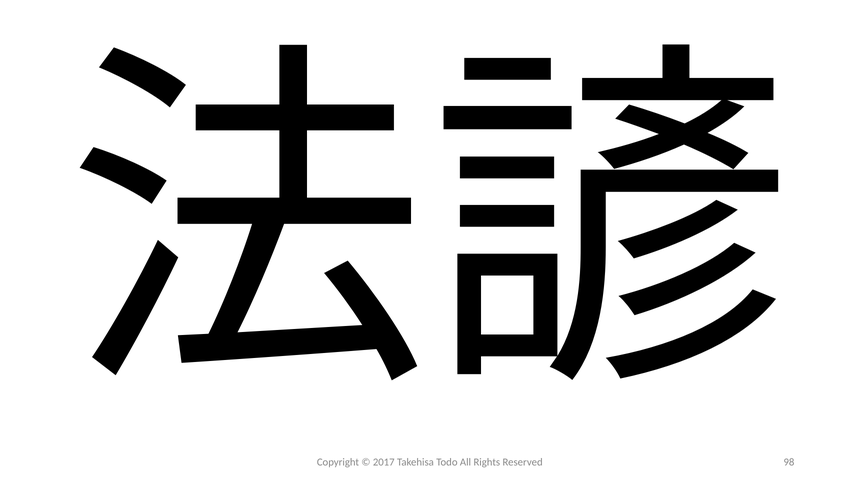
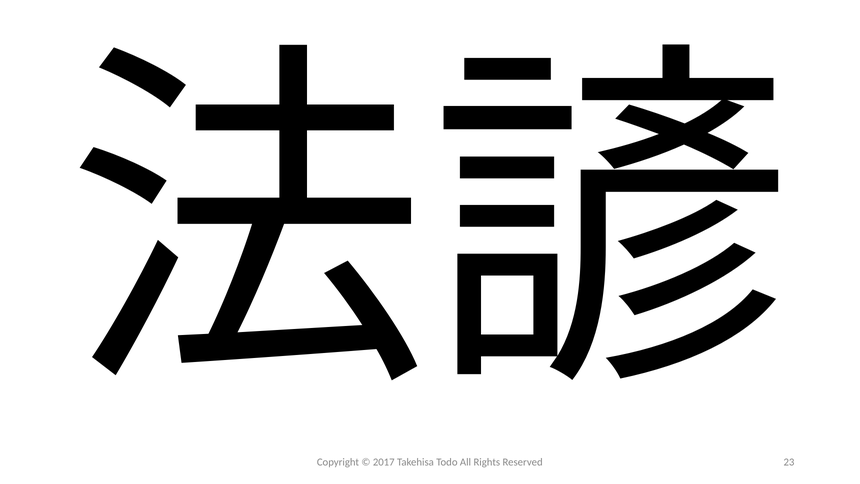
98: 98 -> 23 (789, 462)
